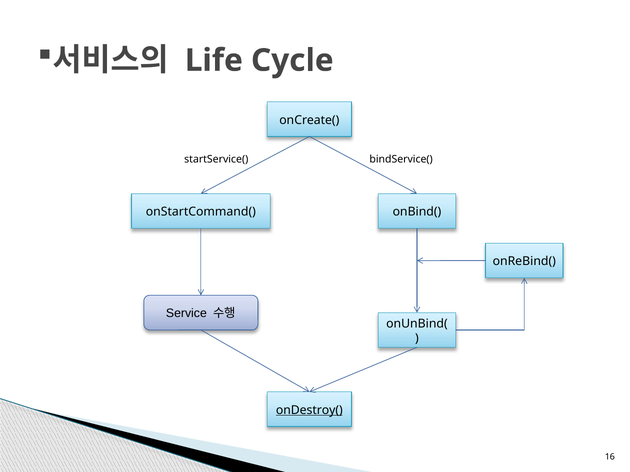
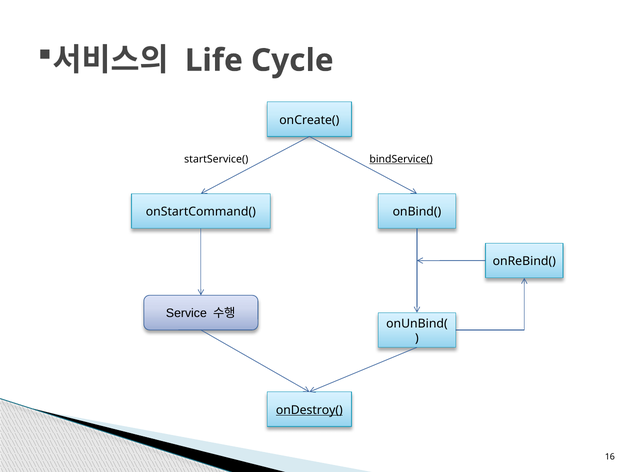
bindService( underline: none -> present (401, 159)
